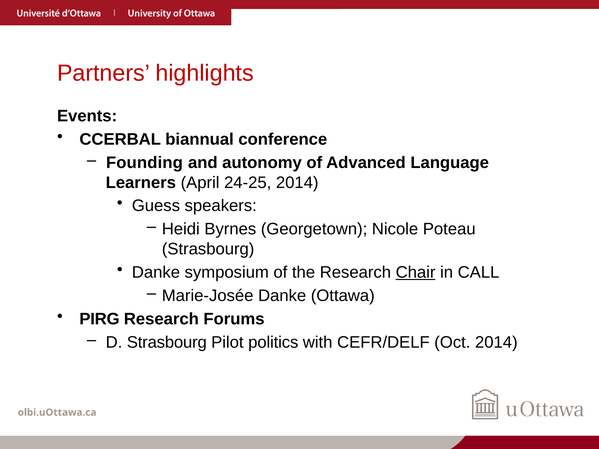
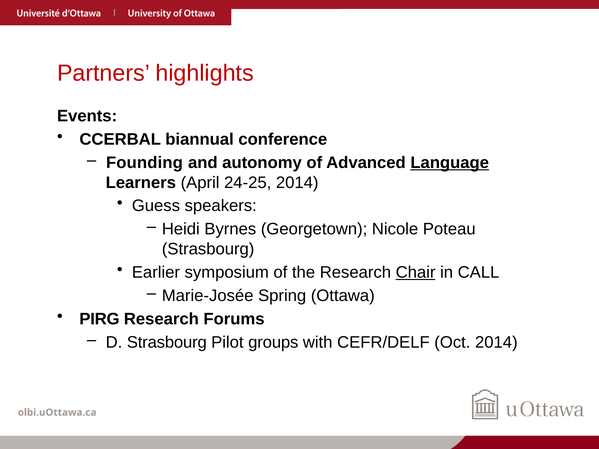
Language underline: none -> present (450, 163)
Danke: Danke -> Earlier (156, 273)
Marie-Josée Danke: Danke -> Spring (282, 296)
politics: politics -> groups (273, 342)
